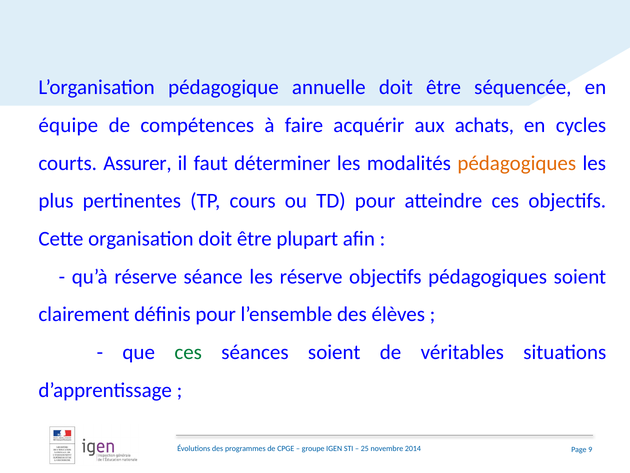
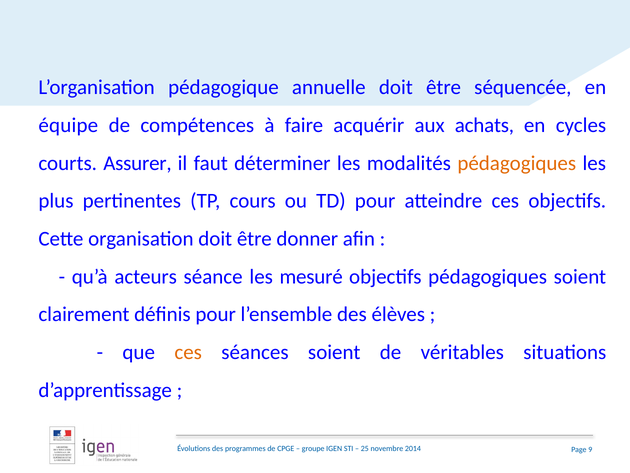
plupart: plupart -> donner (307, 239)
qu’à réserve: réserve -> acteurs (146, 276)
les réserve: réserve -> mesuré (311, 276)
ces colour: green -> orange (188, 352)
